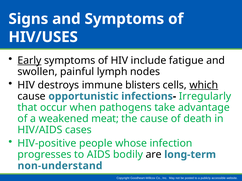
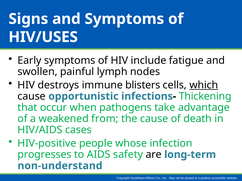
Early underline: present -> none (30, 61)
Irregularly: Irregularly -> Thickening (205, 97)
meat: meat -> from (105, 119)
bodily: bodily -> safety (128, 155)
